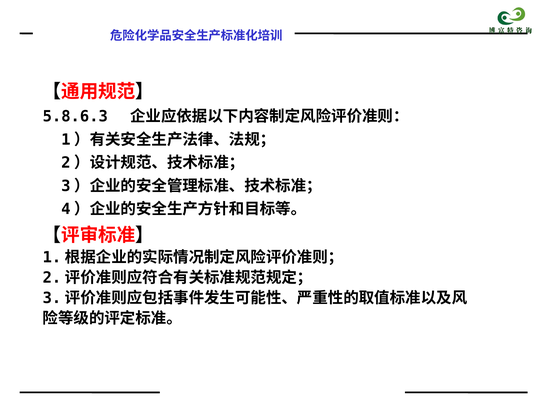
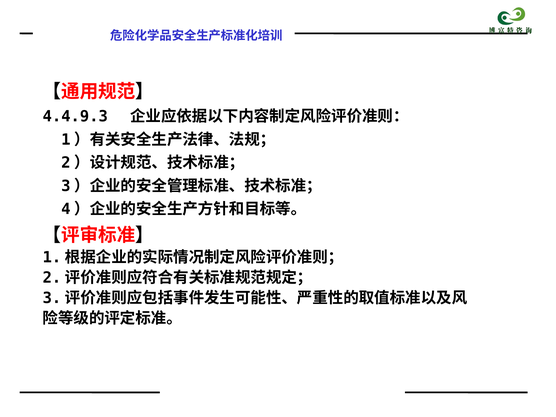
5.8.6.3: 5.8.6.3 -> 4.4.9.3 (75, 117)
